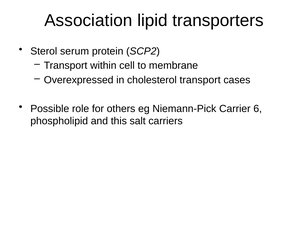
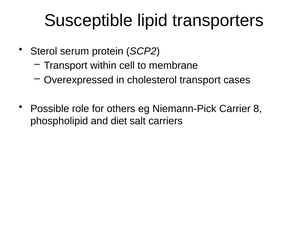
Association: Association -> Susceptible (88, 20)
6: 6 -> 8 (258, 109)
this: this -> diet (119, 121)
